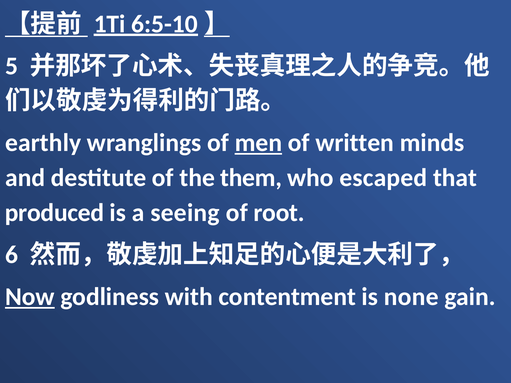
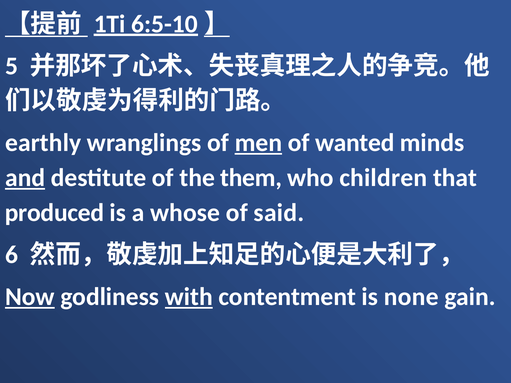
written: written -> wanted (355, 143)
and underline: none -> present (25, 178)
escaped: escaped -> children (383, 178)
seeing: seeing -> whose (185, 213)
root: root -> said (279, 213)
with underline: none -> present (189, 297)
